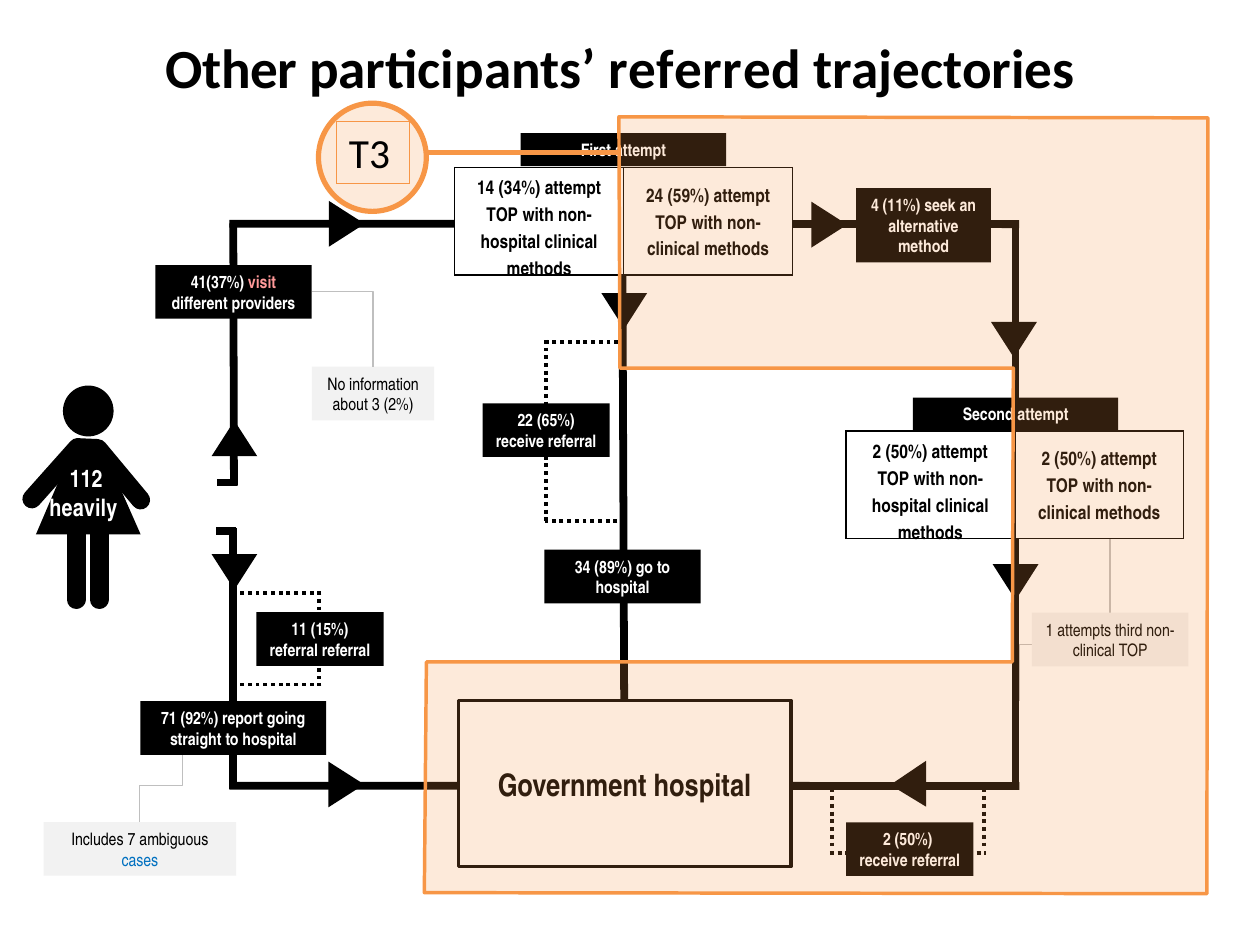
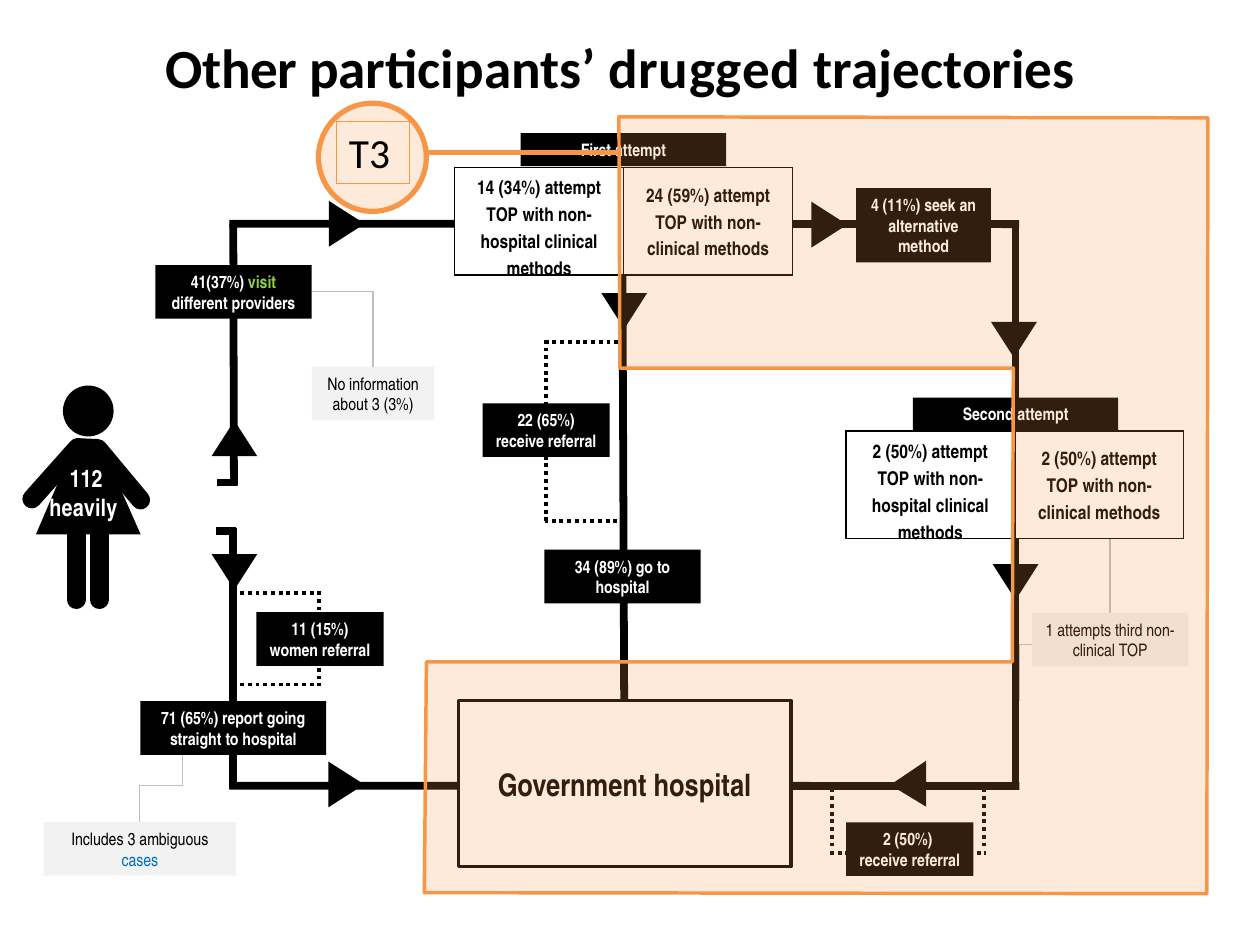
referred: referred -> drugged (705, 70)
visit colour: pink -> light green (262, 283)
2%: 2% -> 3% (399, 405)
referral: referral -> women (294, 651)
71 92%: 92% -> 65% (199, 719)
Includes 7: 7 -> 3 (132, 840)
